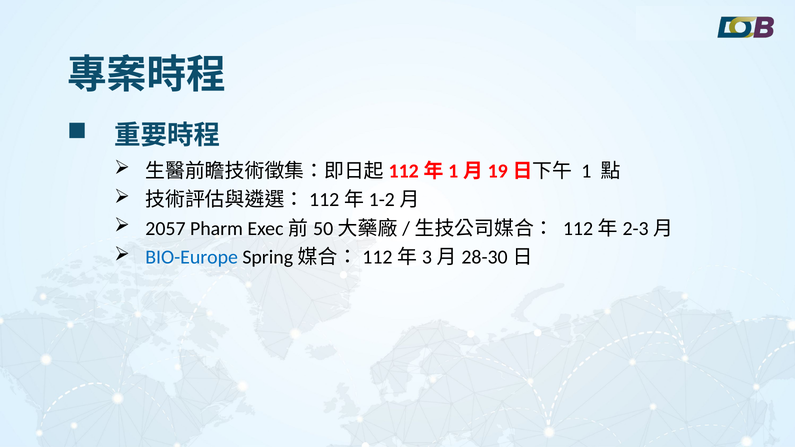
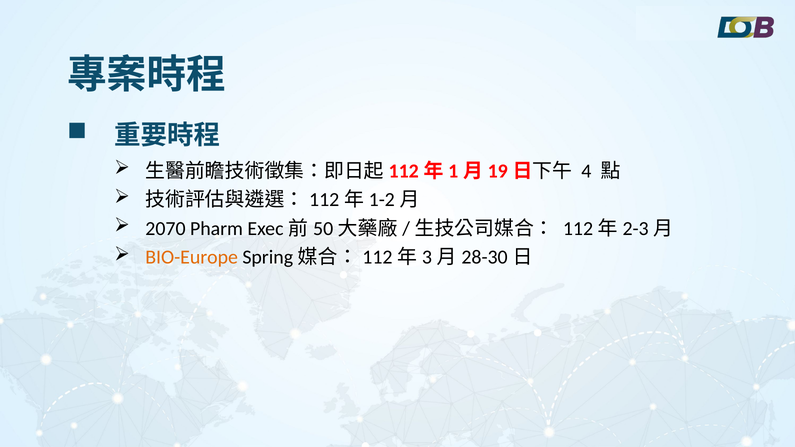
1: 1 -> 4 (586, 171)
2057: 2057 -> 2070 (165, 229)
BIO-Europe colour: blue -> orange (192, 257)
